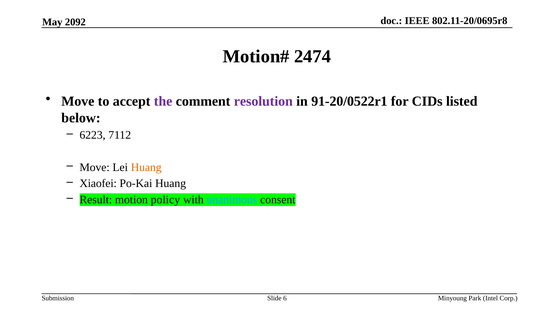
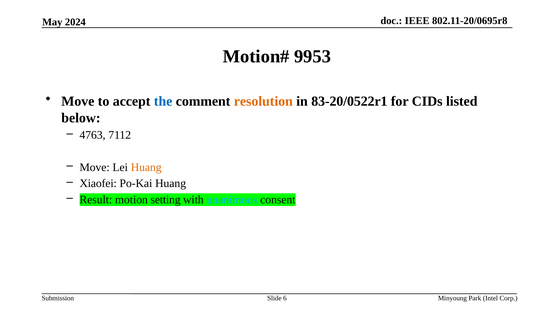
2092: 2092 -> 2024 (75, 22)
2474: 2474 -> 9953 (313, 57)
the colour: purple -> blue (163, 101)
resolution colour: purple -> orange (263, 101)
91-20/0522r1: 91-20/0522r1 -> 83-20/0522r1 (349, 101)
6223: 6223 -> 4763 (93, 135)
policy: policy -> setting (166, 200)
